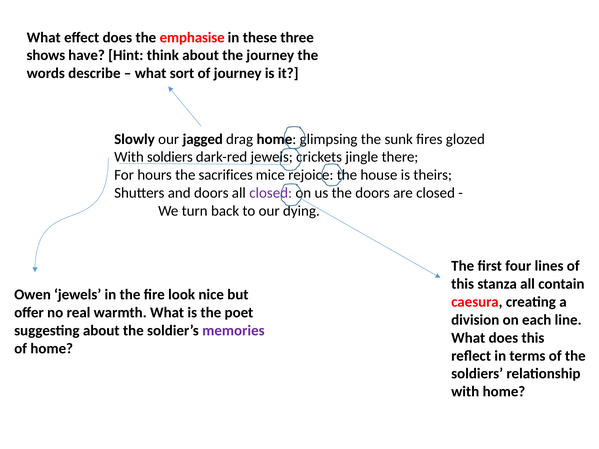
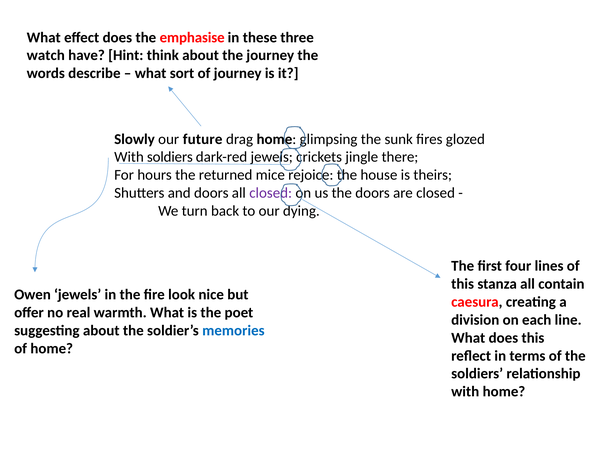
shows: shows -> watch (46, 55)
jagged: jagged -> future (203, 139)
sacrifices: sacrifices -> returned (226, 175)
memories colour: purple -> blue (233, 331)
